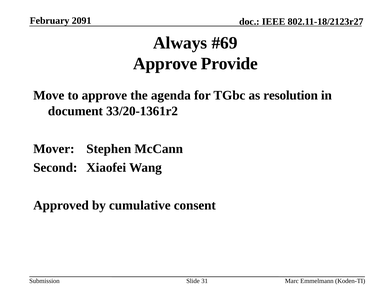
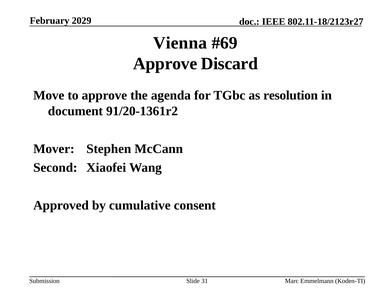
2091: 2091 -> 2029 (82, 21)
Always: Always -> Vienna (180, 43)
Provide: Provide -> Discard (229, 64)
33/20-1361r2: 33/20-1361r2 -> 91/20-1361r2 (142, 111)
